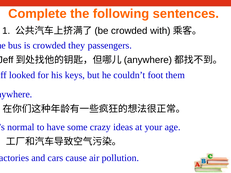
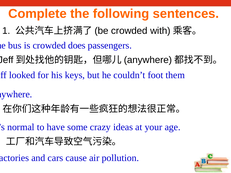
they: they -> does (77, 45)
